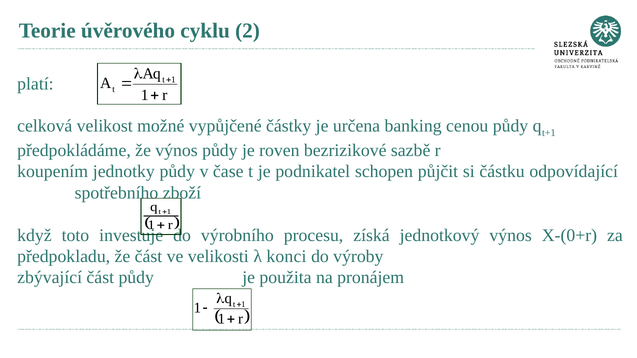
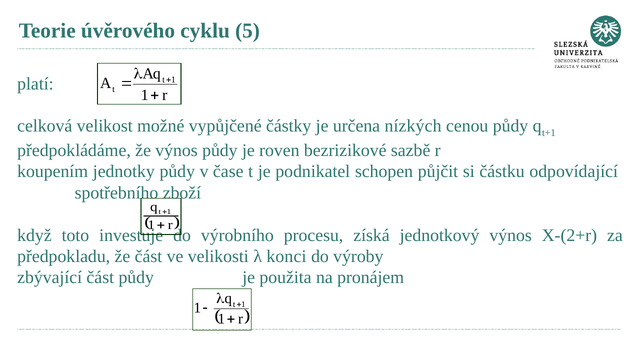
2: 2 -> 5 (248, 31)
banking: banking -> nízkých (413, 126)
X-(0+r: X-(0+r -> X-(2+r (569, 235)
